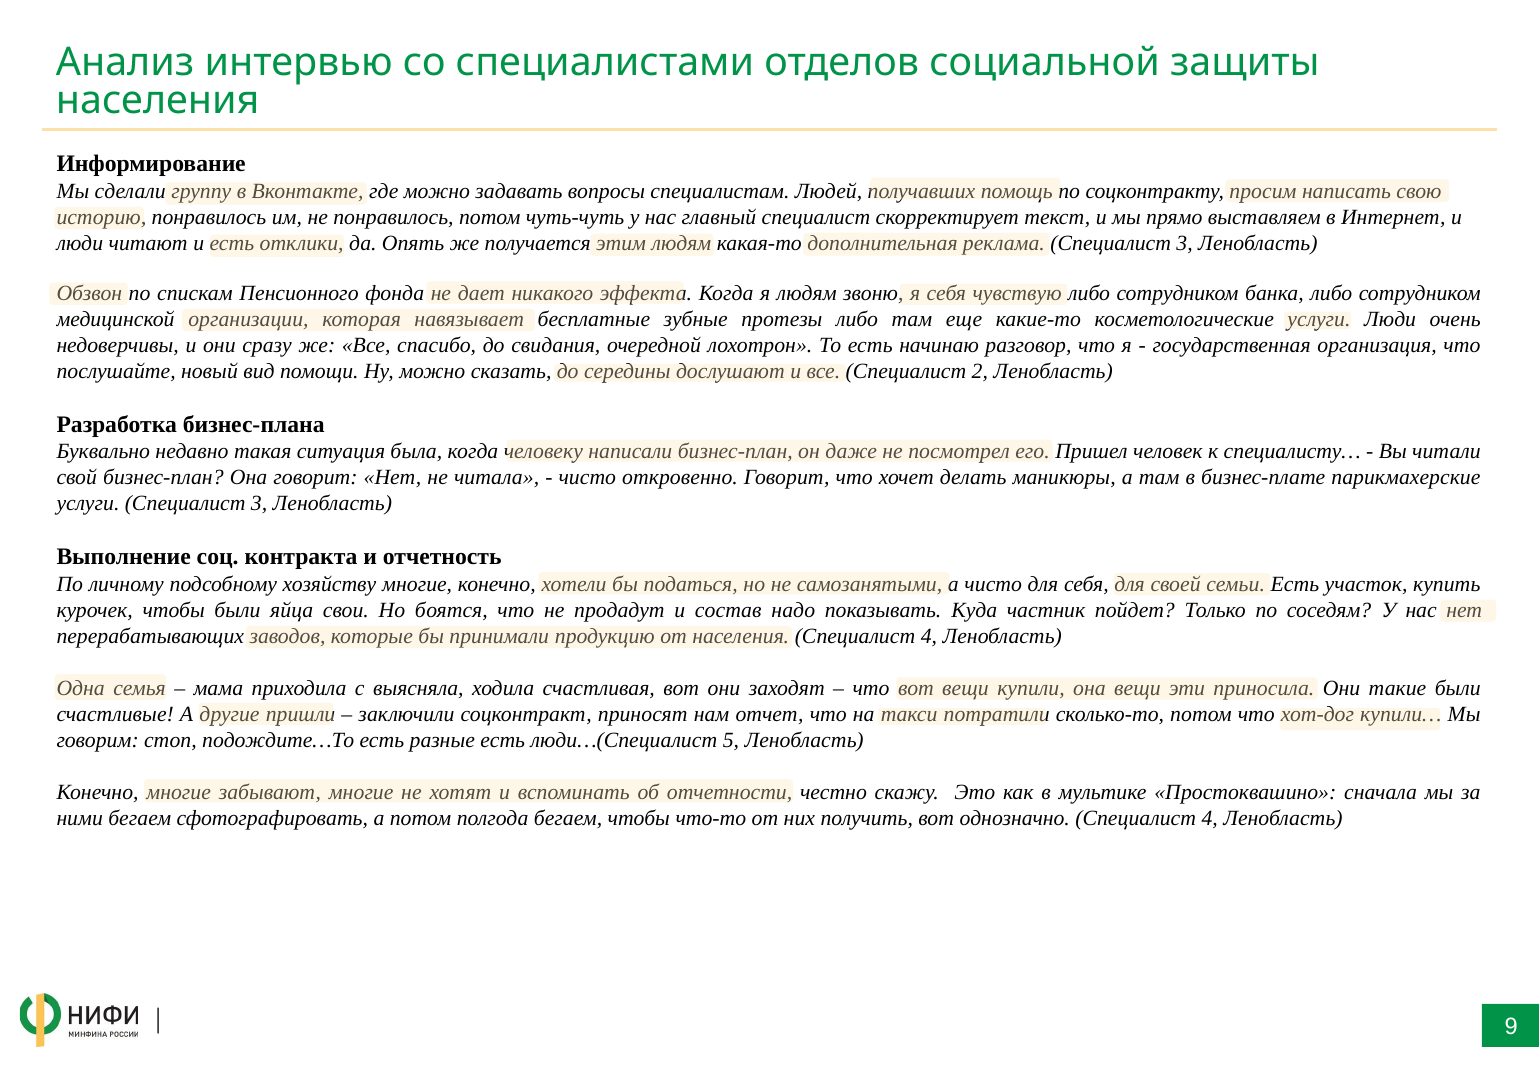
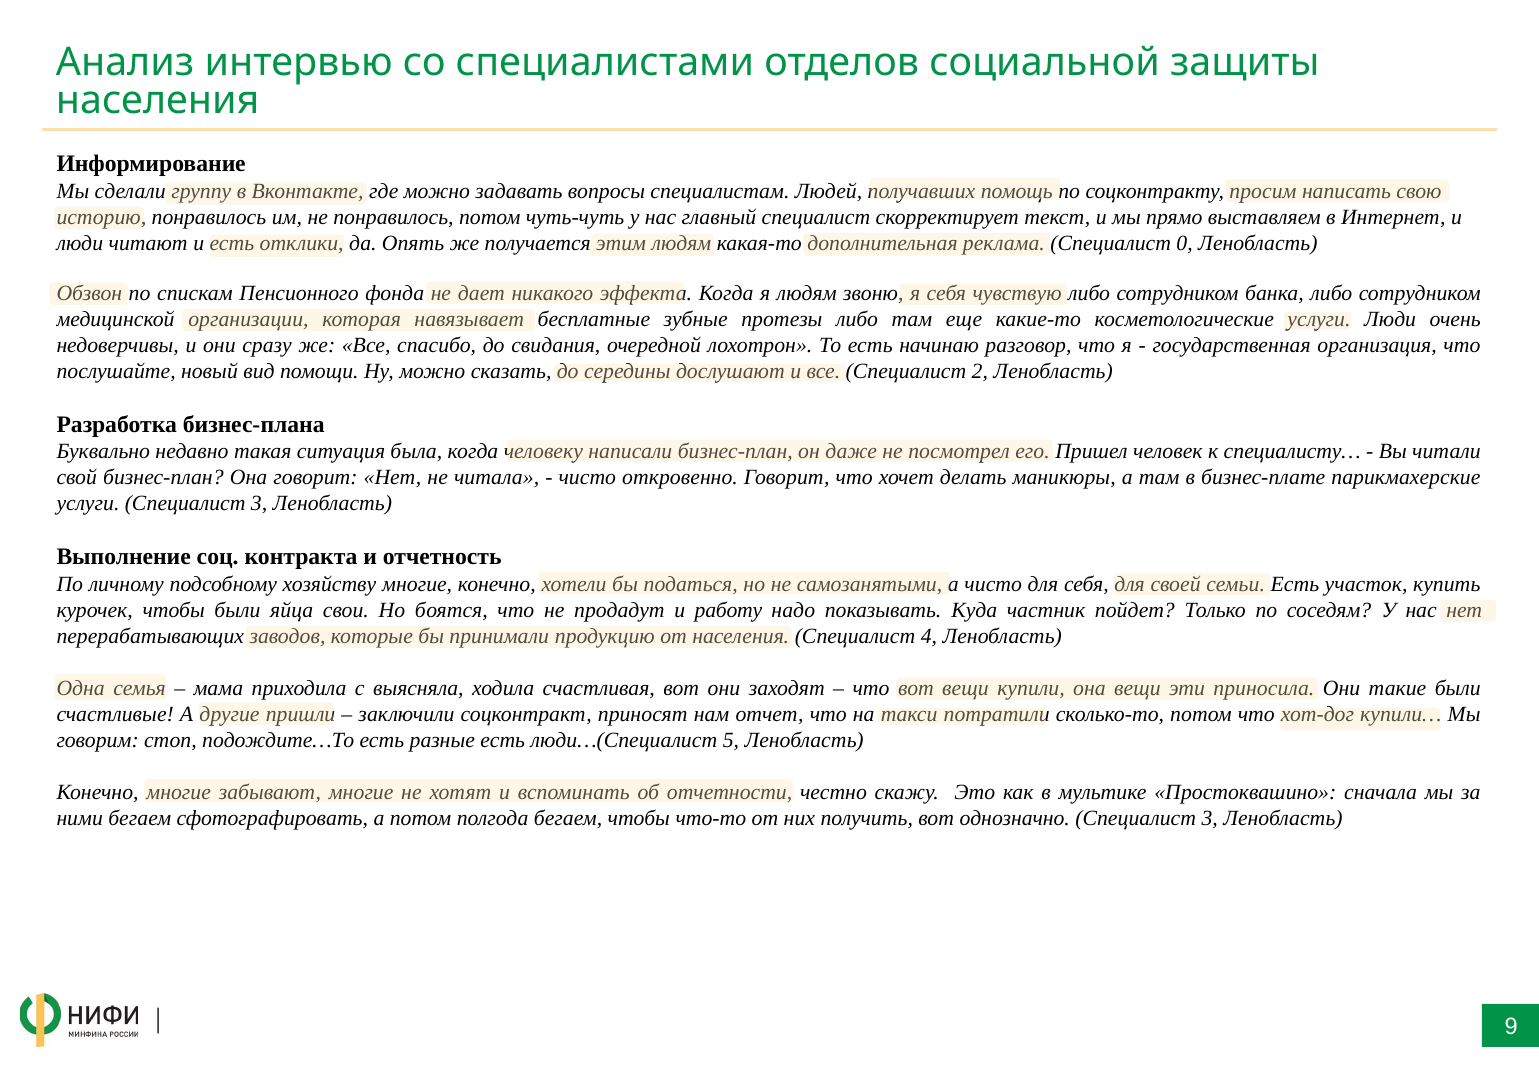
3: 3 -> 0 (1185, 243)
состав: состав -> работу (728, 611)
однозначно Специалист 4: 4 -> 3 (1210, 819)
